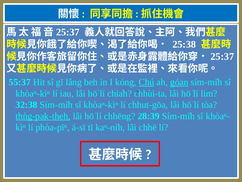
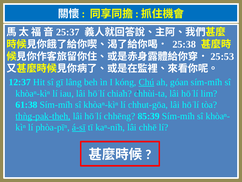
25:37: 25:37 -> 25:53 (222, 56)
55:37: 55:37 -> 12:37 (20, 82)
góan underline: present -> none (179, 82)
32:38: 32:38 -> 61:38 (26, 105)
28:39: 28:39 -> 85:39 (149, 116)
á-sī underline: none -> present (79, 127)
